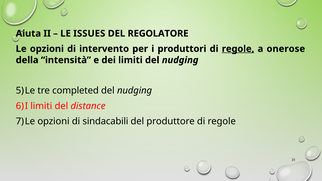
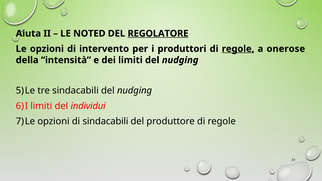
ISSUES: ISSUES -> NOTED (89, 34)
REGOLATORE underline: none -> present (158, 34)
tre completed: completed -> sindacabili (75, 91)
distance: distance -> individui (88, 106)
